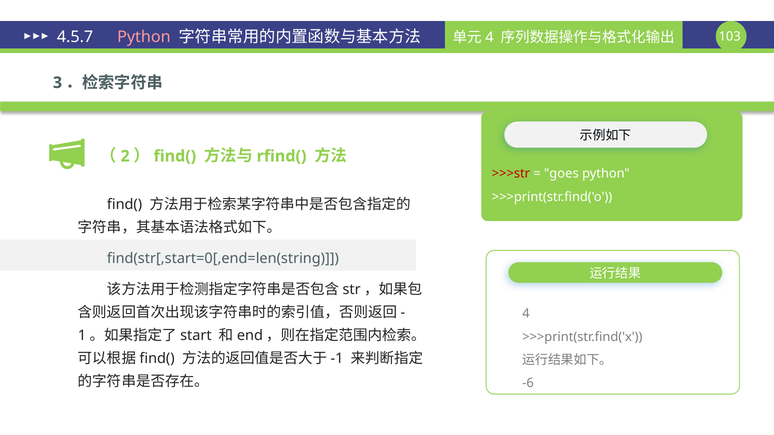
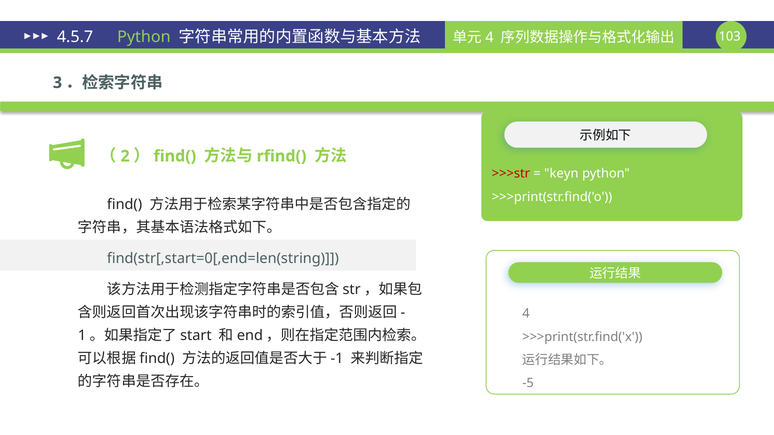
Python colour: pink -> light green (144, 37)
goes: goes -> keyn (561, 174)
-6: -6 -> -5 (528, 383)
